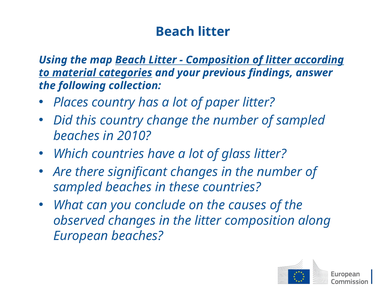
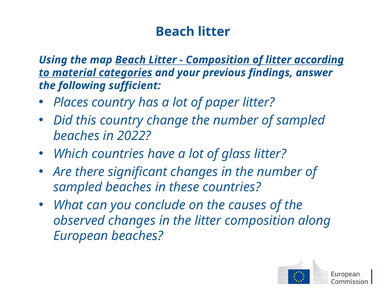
collection: collection -> sufficient (135, 86)
2010: 2010 -> 2022 (134, 136)
